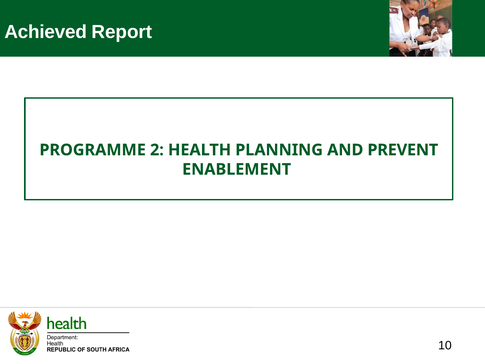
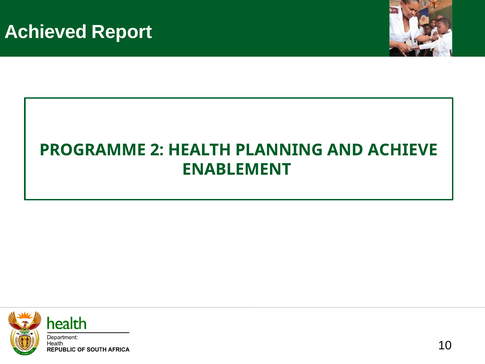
PREVENT: PREVENT -> ACHIEVE (403, 150)
